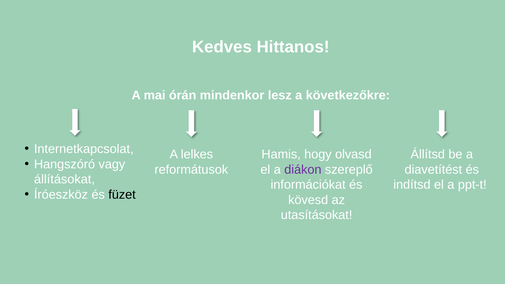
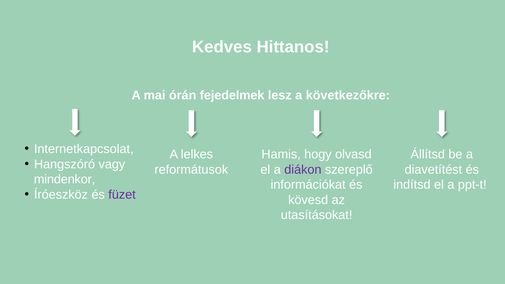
mindenkor: mindenkor -> fejedelmek (232, 95)
állításokat: állításokat -> mindenkor (65, 179)
füzet colour: black -> purple (122, 195)
